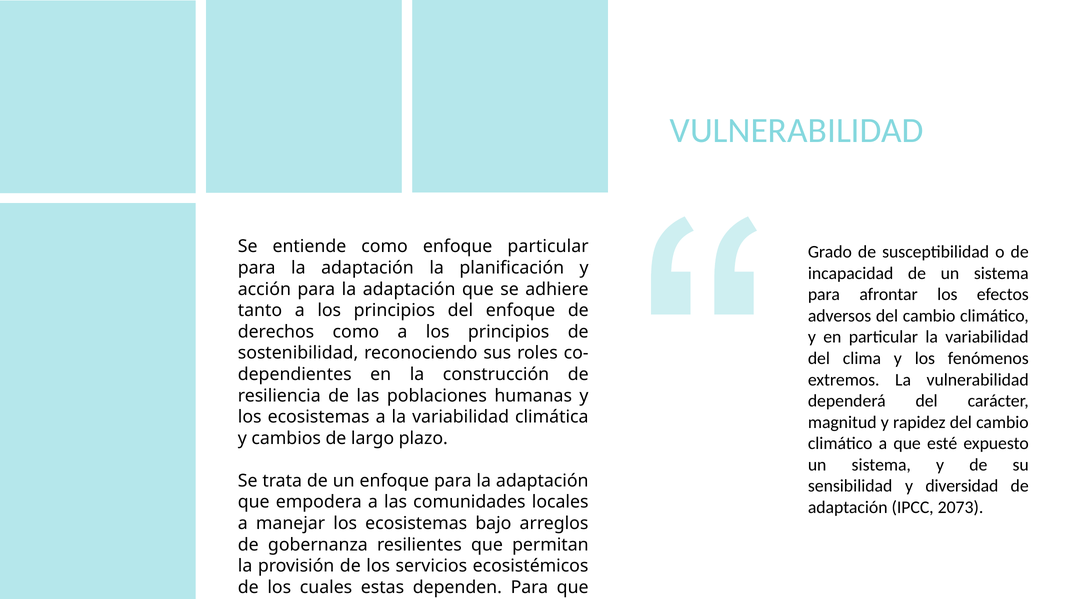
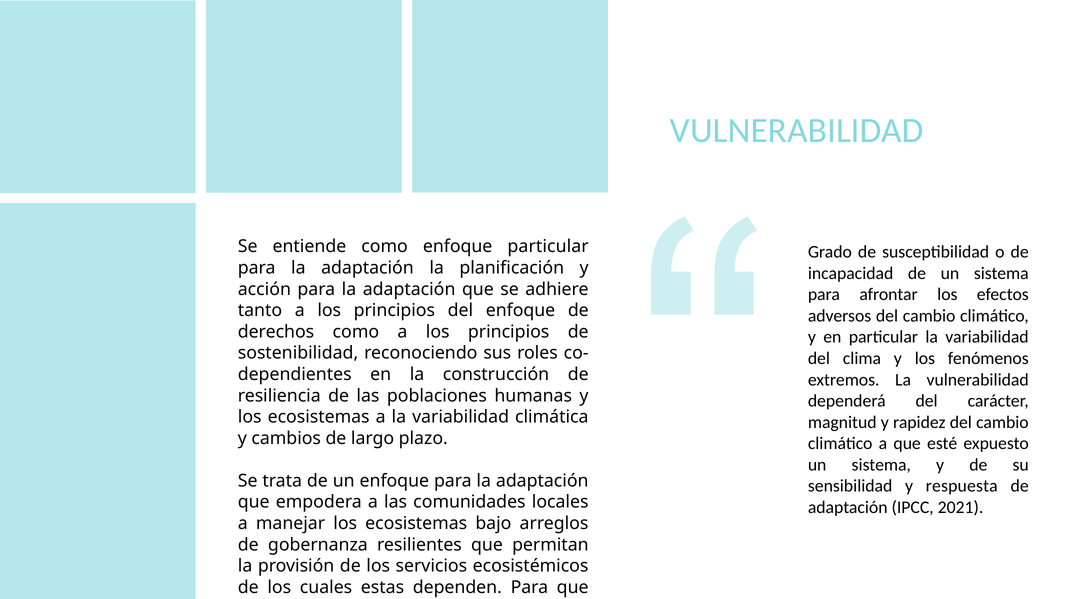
diversidad: diversidad -> respuesta (962, 486)
2073: 2073 -> 2021 (961, 507)
